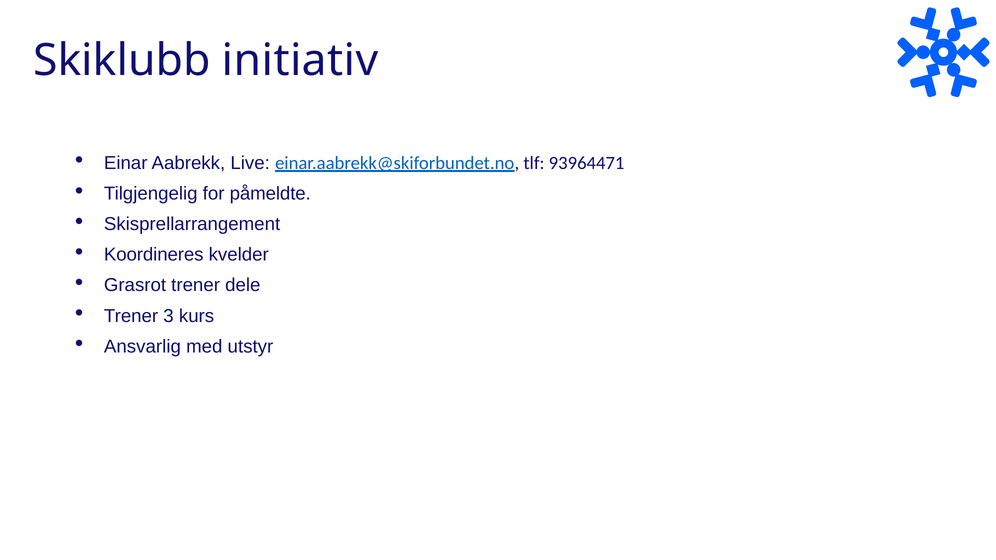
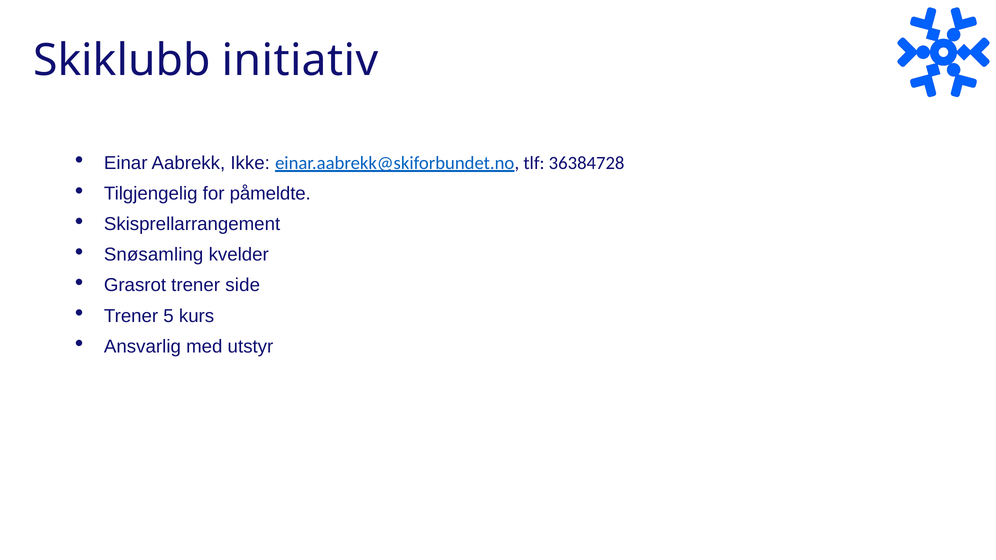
Live: Live -> Ikke (250, 163)
93964471: 93964471 -> 36384728 (587, 163)
Koordineres: Koordineres -> Snøsamling (154, 255)
dele: dele -> side (243, 285)
3: 3 -> 5 (168, 316)
